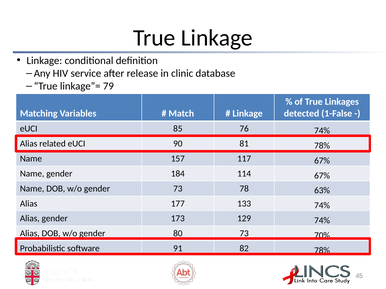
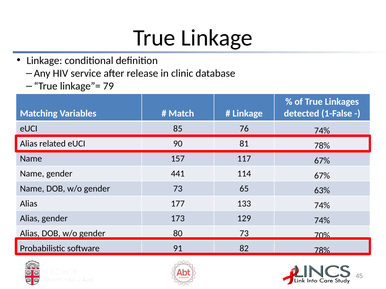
184: 184 -> 441 (178, 174)
78: 78 -> 65 (244, 189)
